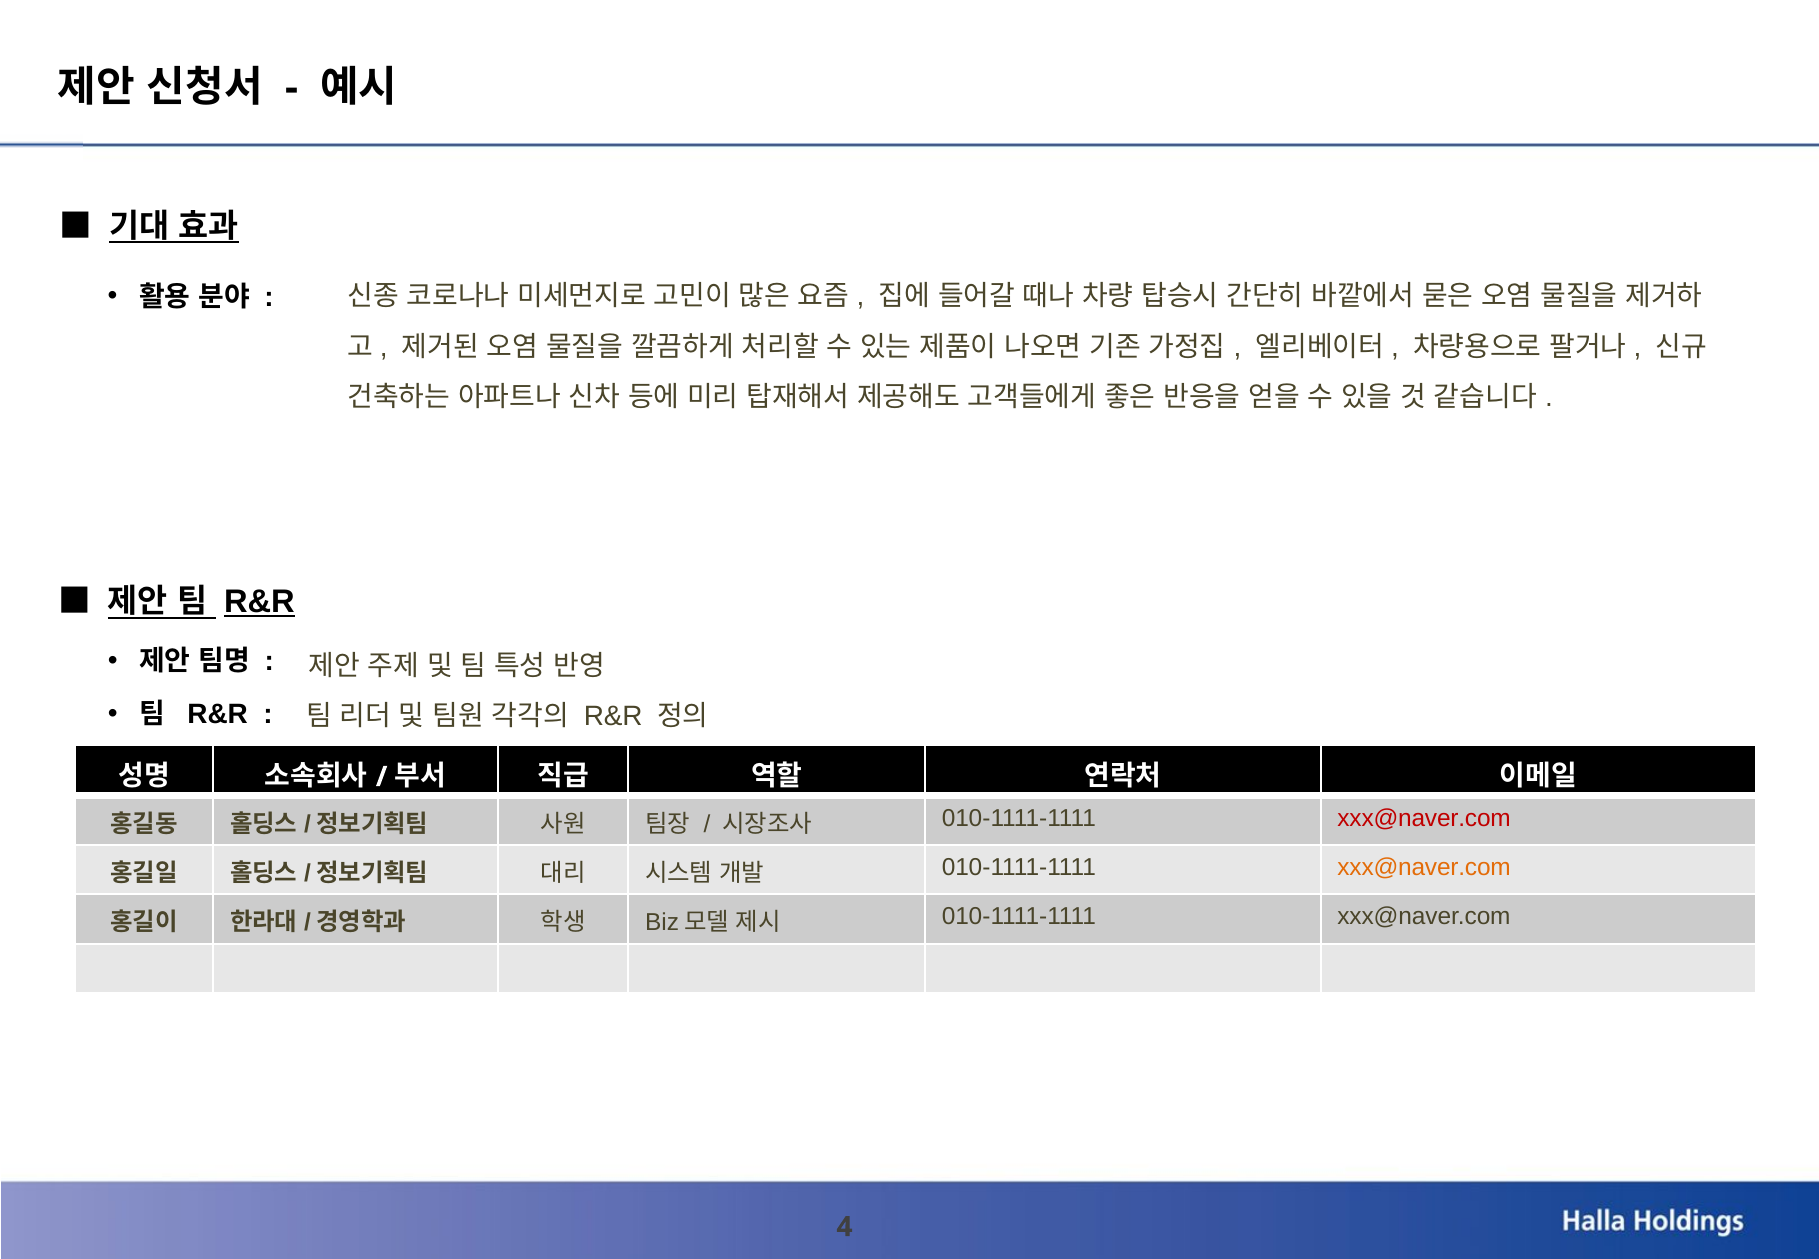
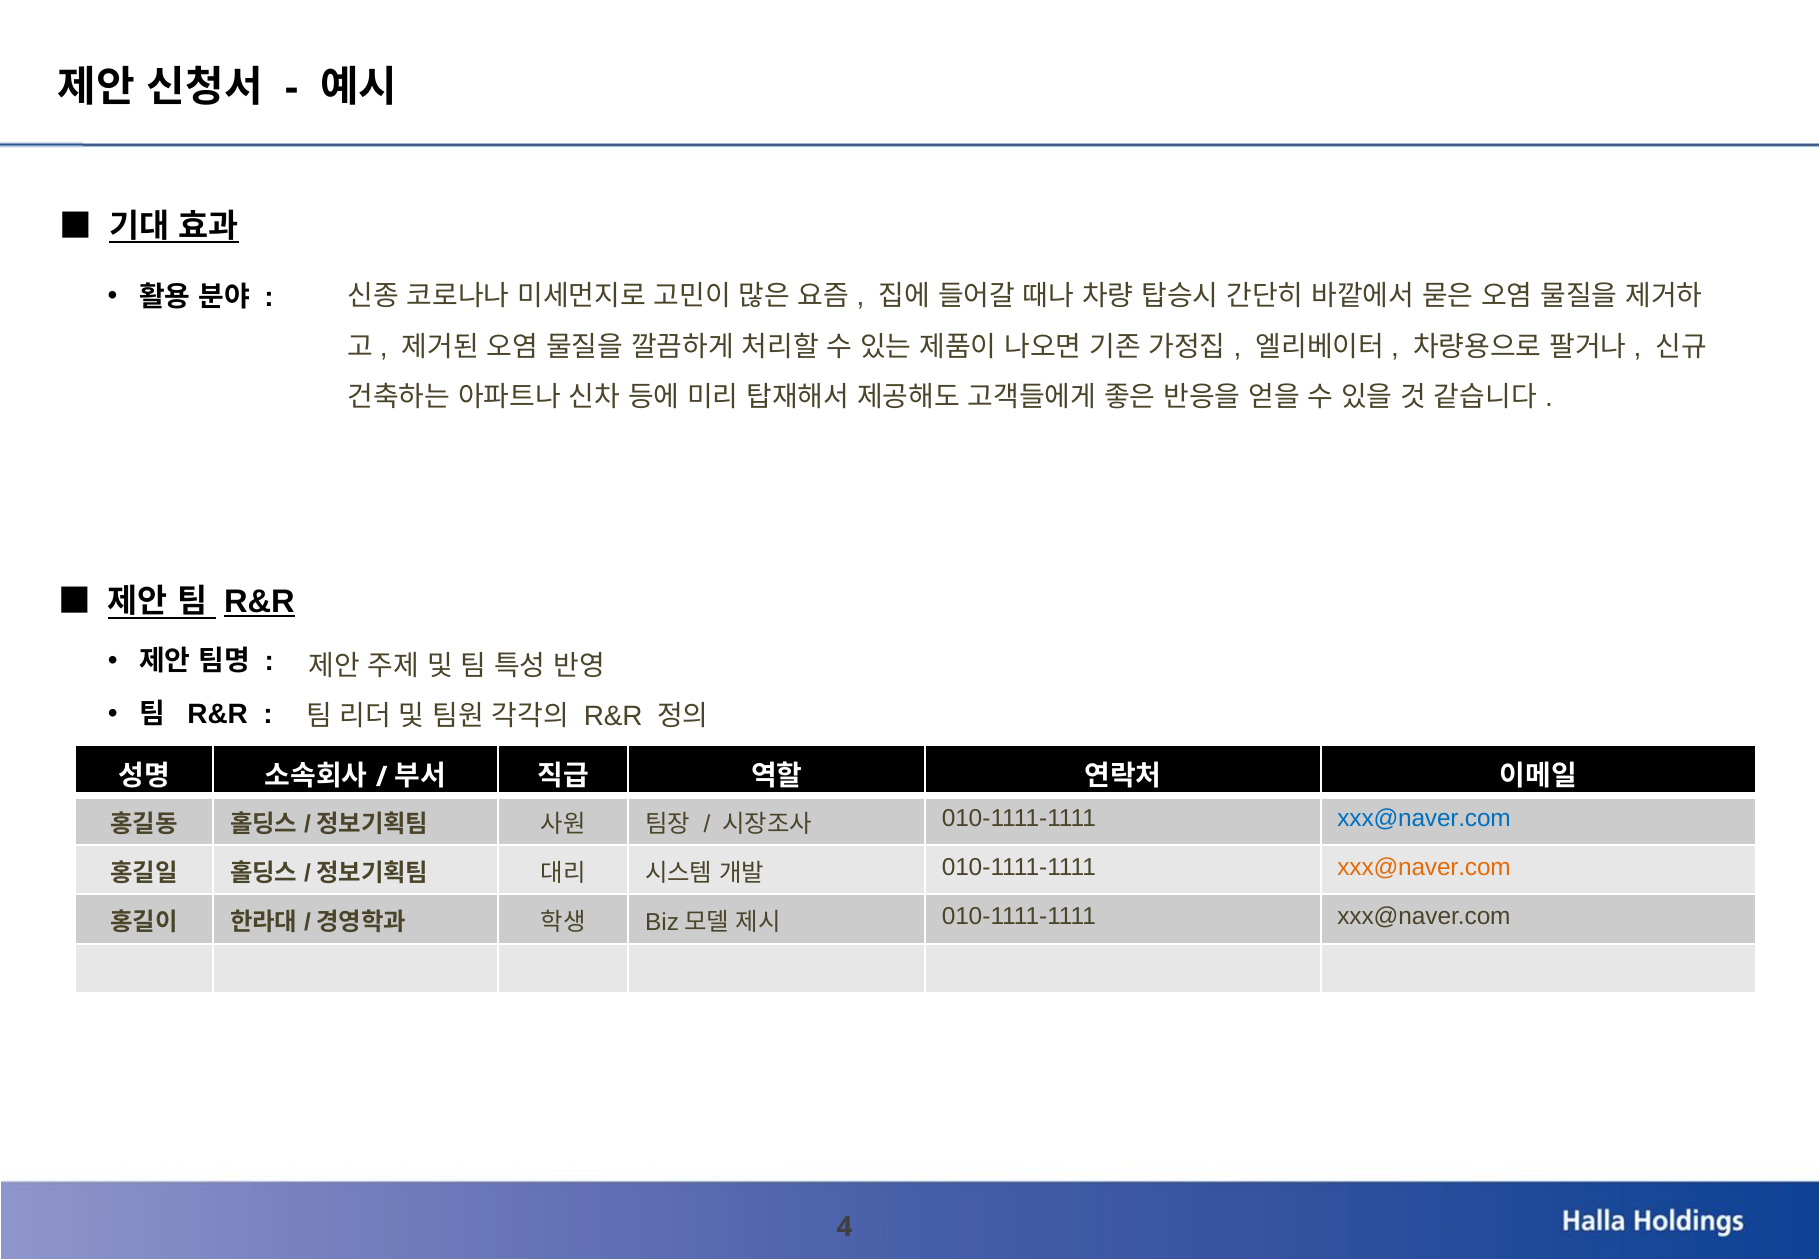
xxx@naver.com colour: red -> blue (1424, 818)
